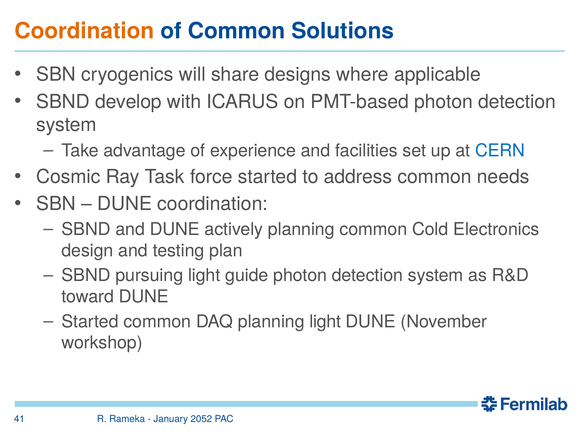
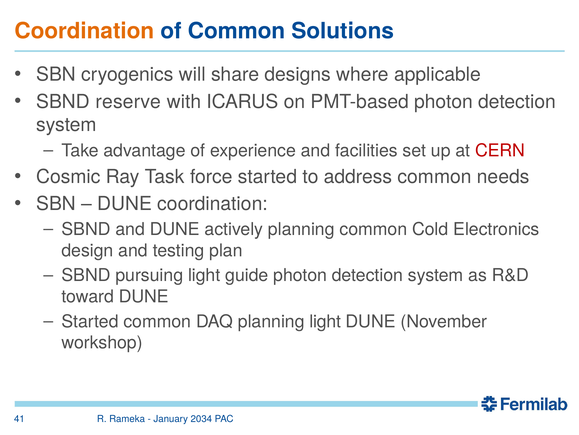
develop: develop -> reserve (128, 101)
CERN colour: blue -> red (500, 150)
2052: 2052 -> 2034 (201, 418)
